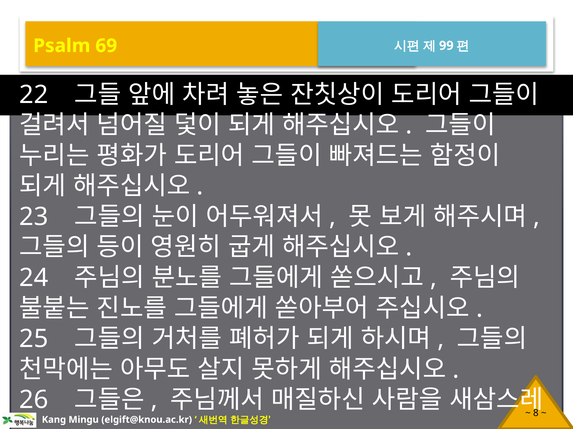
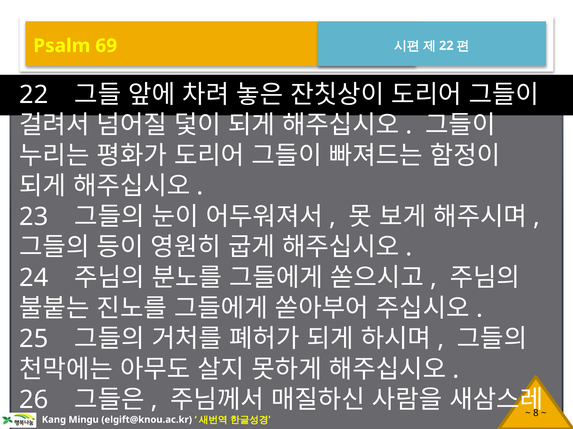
99: 99 -> 22 (446, 46)
